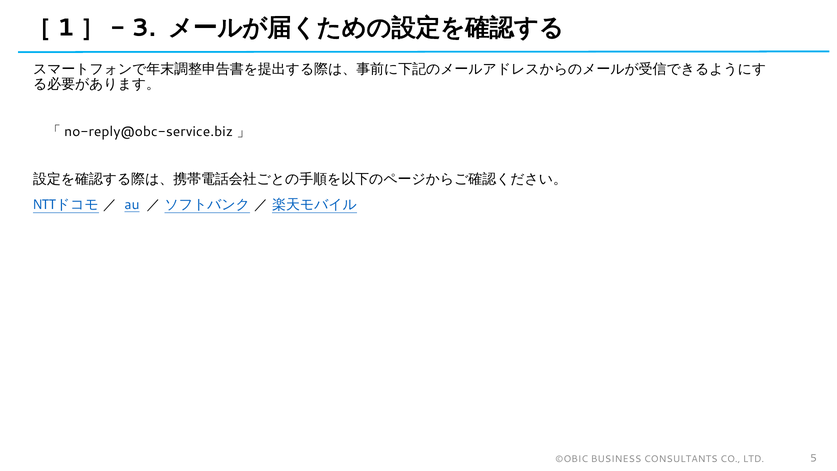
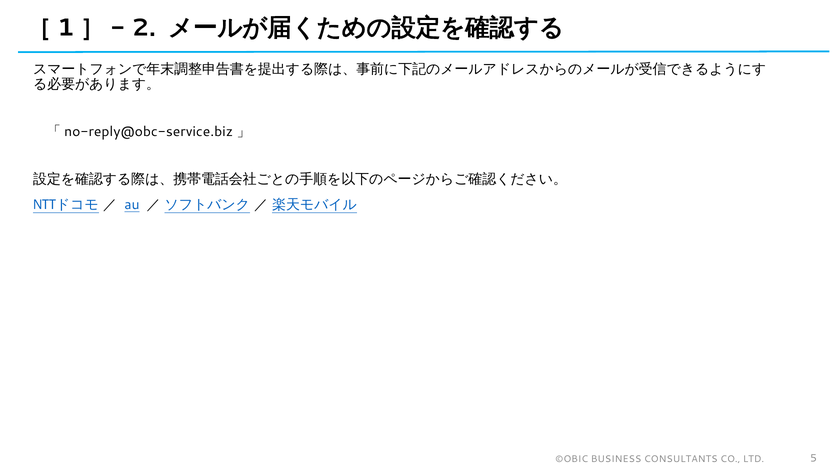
3: 3 -> 2 (144, 28)
